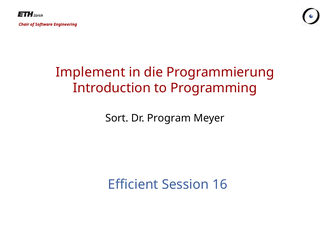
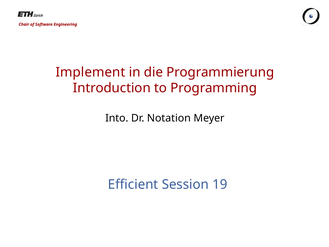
Sort: Sort -> Into (117, 118)
Program: Program -> Notation (169, 118)
16: 16 -> 19 (220, 184)
